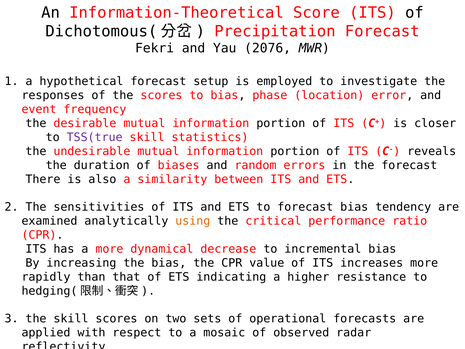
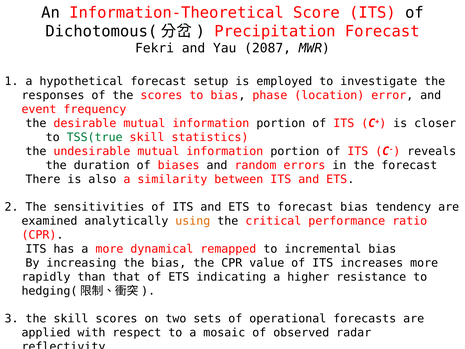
2076: 2076 -> 2087 (268, 48)
TSS(true colour: purple -> green (95, 137)
decrease: decrease -> remapped (228, 249)
